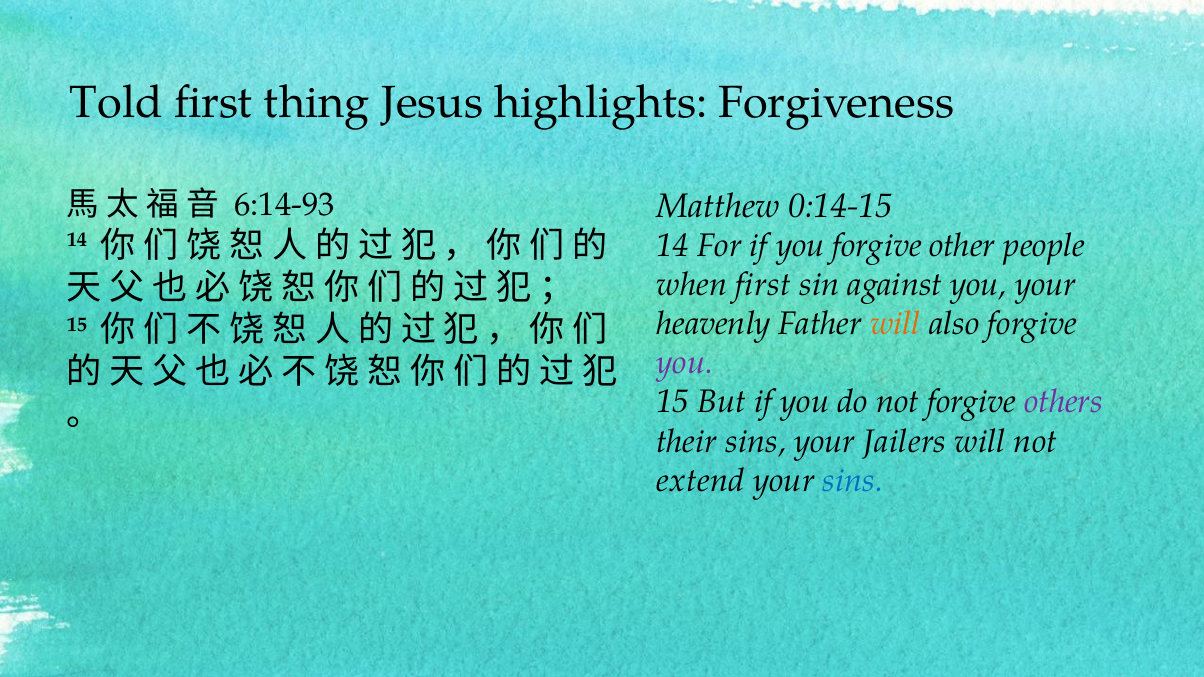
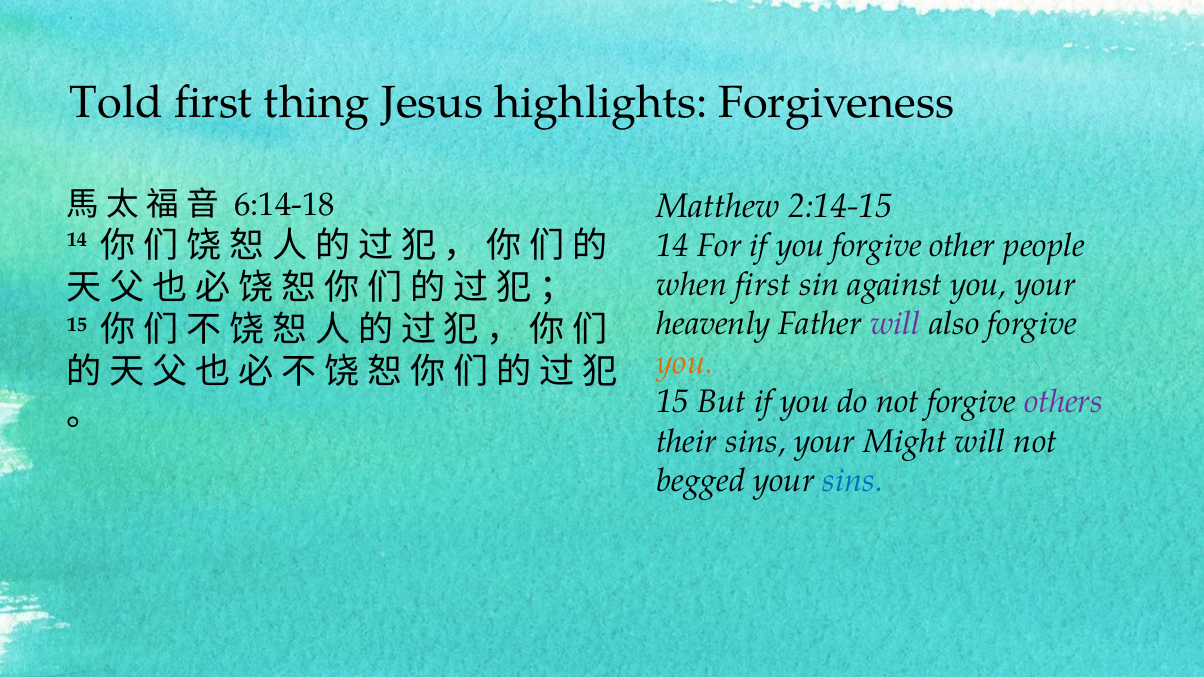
6:14-93: 6:14-93 -> 6:14-18 (285, 205)
0:14-15: 0:14-15 -> 2:14-15 (841, 206)
will colour: orange -> purple (895, 324)
you colour: purple -> orange (685, 363)
Jailers: Jailers -> Might (905, 442)
extend: extend -> begged (701, 481)
